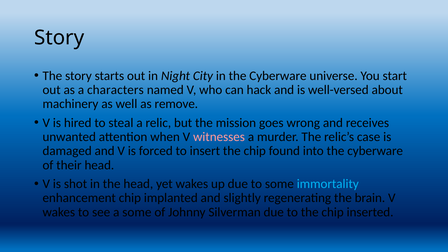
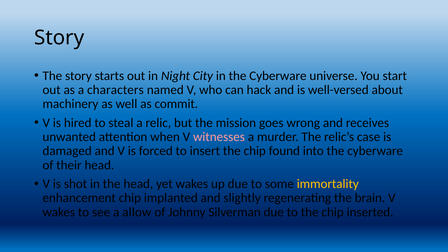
remove: remove -> commit (176, 104)
immortality colour: light blue -> yellow (328, 184)
a some: some -> allow (137, 212)
